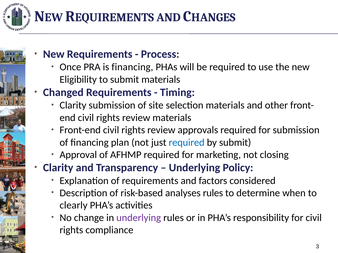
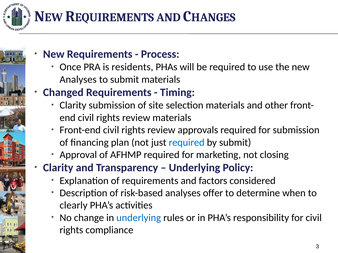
is financing: financing -> residents (132, 67)
Eligibility: Eligibility -> Analyses (78, 80)
analyses rules: rules -> offer (213, 193)
underlying colour: purple -> blue (139, 218)
